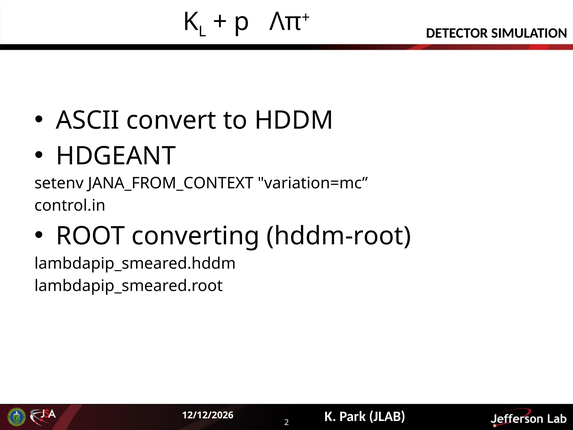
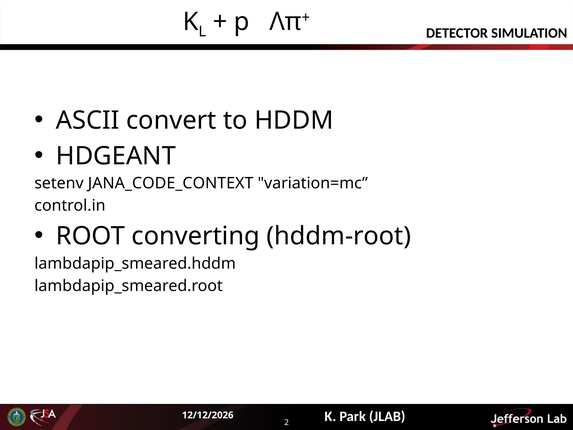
JANA_FROM_CONTEXT: JANA_FROM_CONTEXT -> JANA_CODE_CONTEXT (171, 183)
